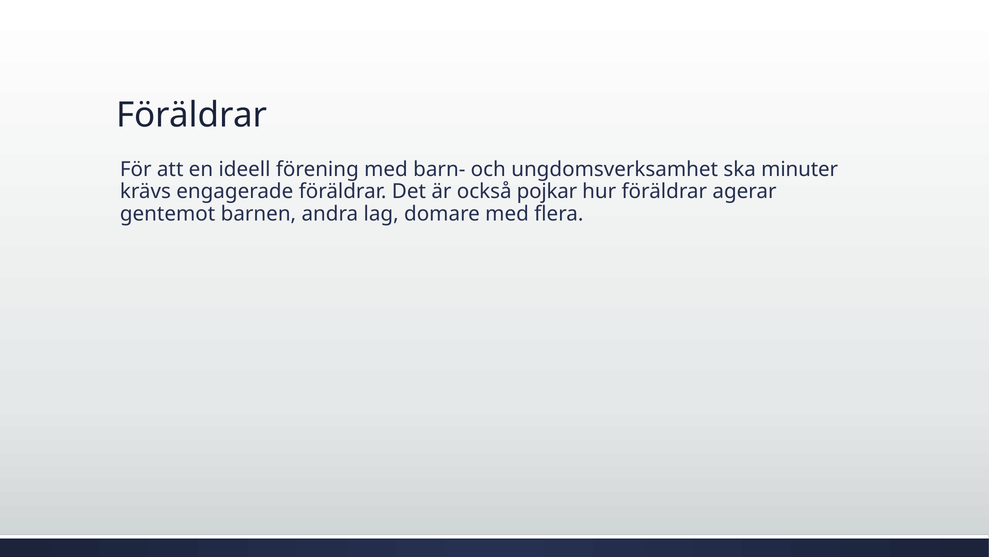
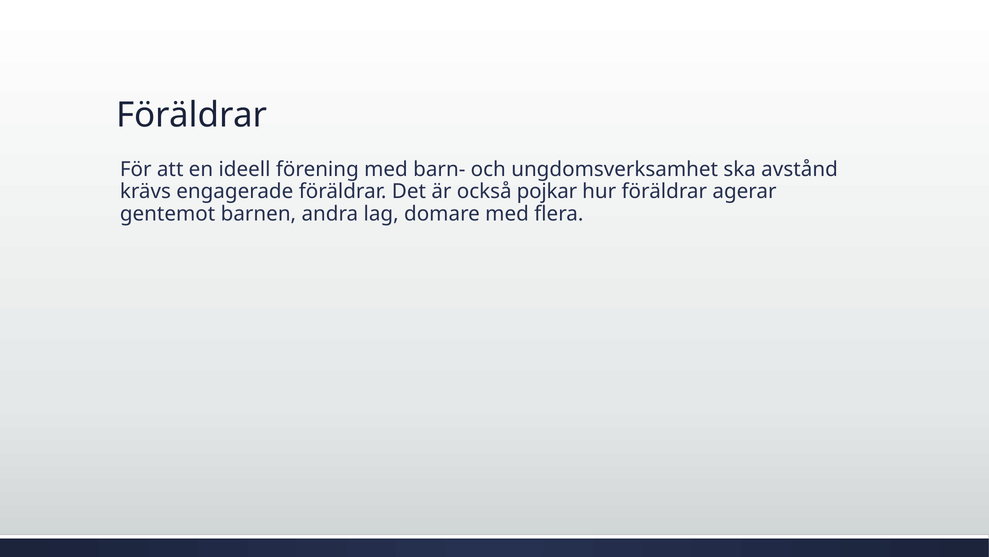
minuter: minuter -> avstånd (800, 169)
